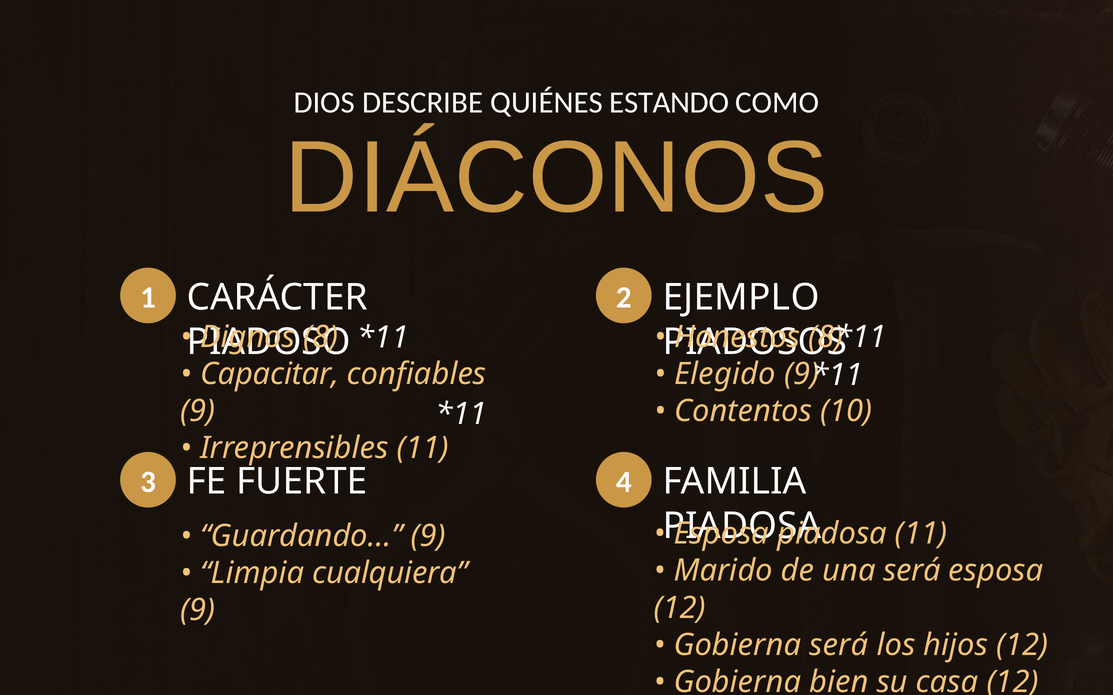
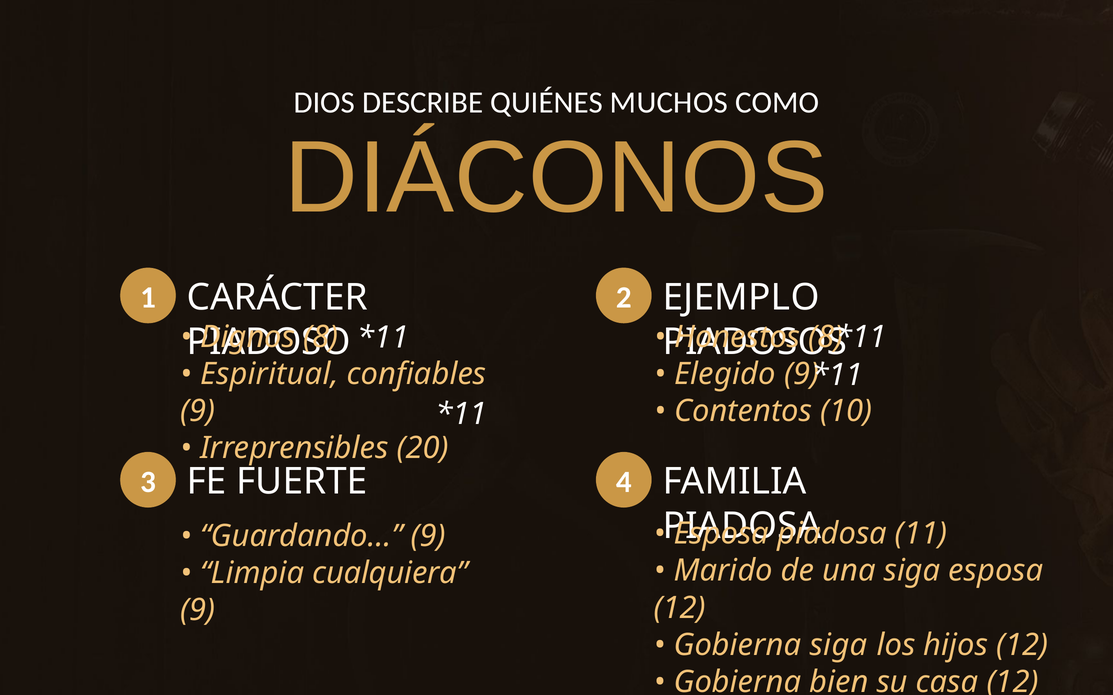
ESTANDO: ESTANDO -> MUCHOS (669, 103)
Capacitar: Capacitar -> Espiritual (269, 374)
Irreprensibles 11: 11 -> 20 (423, 449)
una será: será -> siga (912, 571)
Gobierna será: será -> siga (839, 646)
